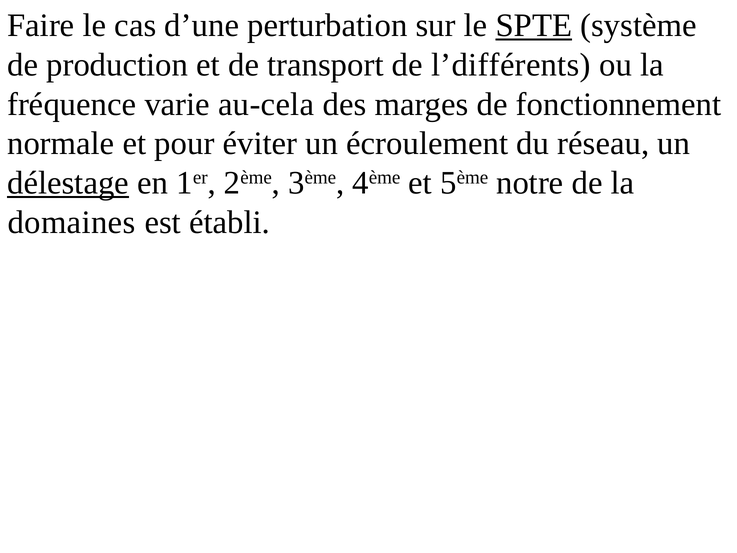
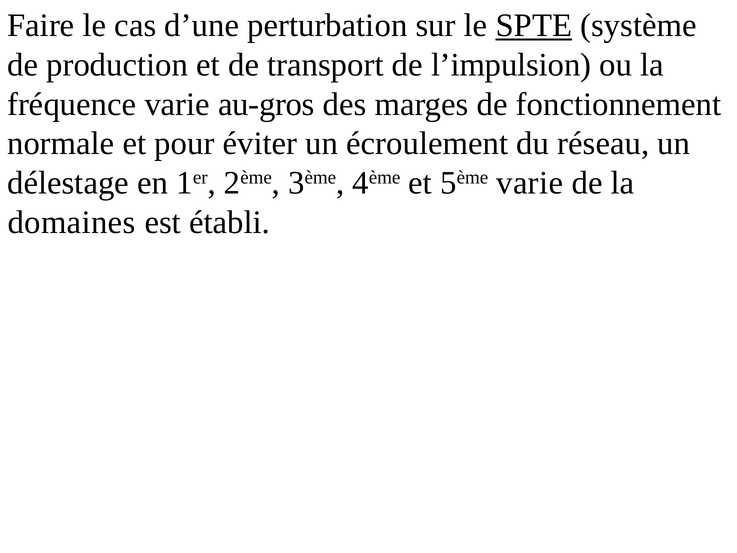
l’différents: l’différents -> l’impulsion (511, 65)
au-cela: au-cela -> au-gros (266, 104)
délestage underline: present -> none (68, 183)
5ème notre: notre -> varie (530, 183)
